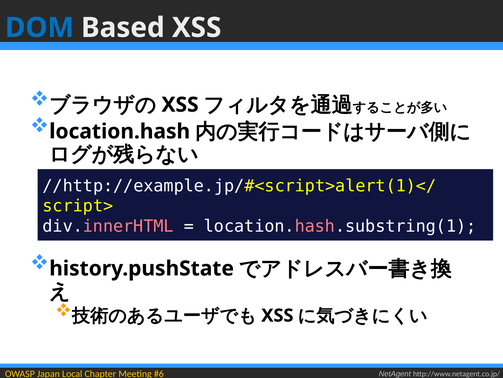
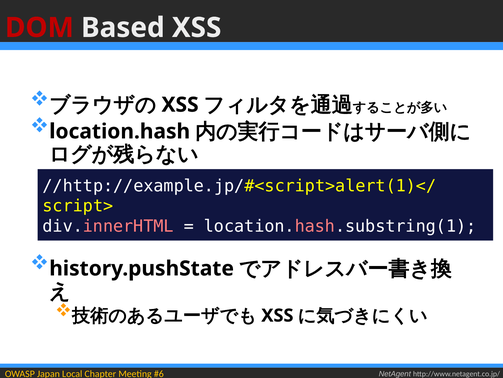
DOM colour: blue -> red (39, 28)
